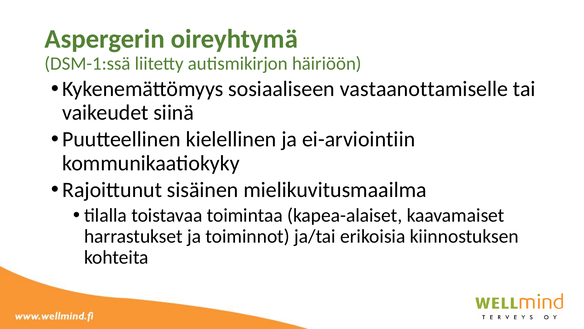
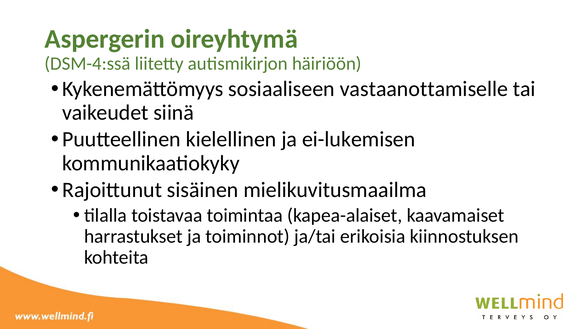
DSM-1:ssä: DSM-1:ssä -> DSM-4:ssä (88, 64)
ei-arviointiin: ei-arviointiin -> ei-lukemisen (359, 139)
